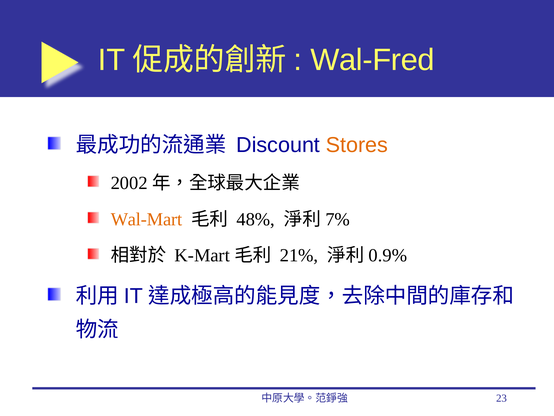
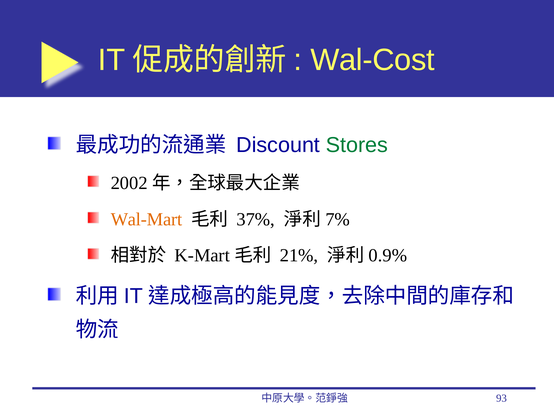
Wal-Fred: Wal-Fred -> Wal-Cost (373, 60)
Stores colour: orange -> green (357, 145)
48%: 48% -> 37% (256, 219)
23: 23 -> 93 (501, 398)
